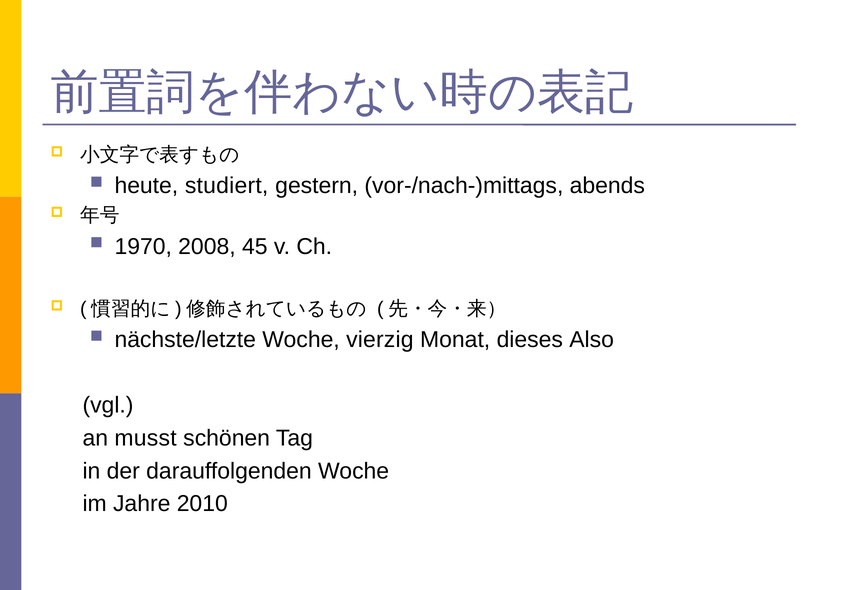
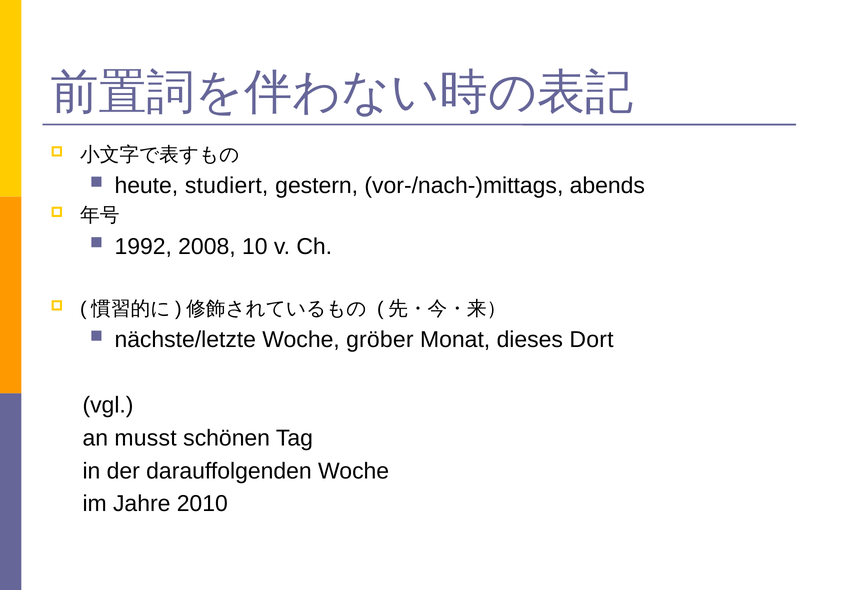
1970: 1970 -> 1992 (143, 247)
45: 45 -> 10 (255, 247)
vierzig: vierzig -> gröber (380, 340)
Also: Also -> Dort (591, 340)
